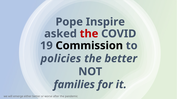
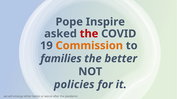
Commission colour: black -> orange (89, 46)
policies: policies -> families (61, 59)
families: families -> policies (74, 85)
